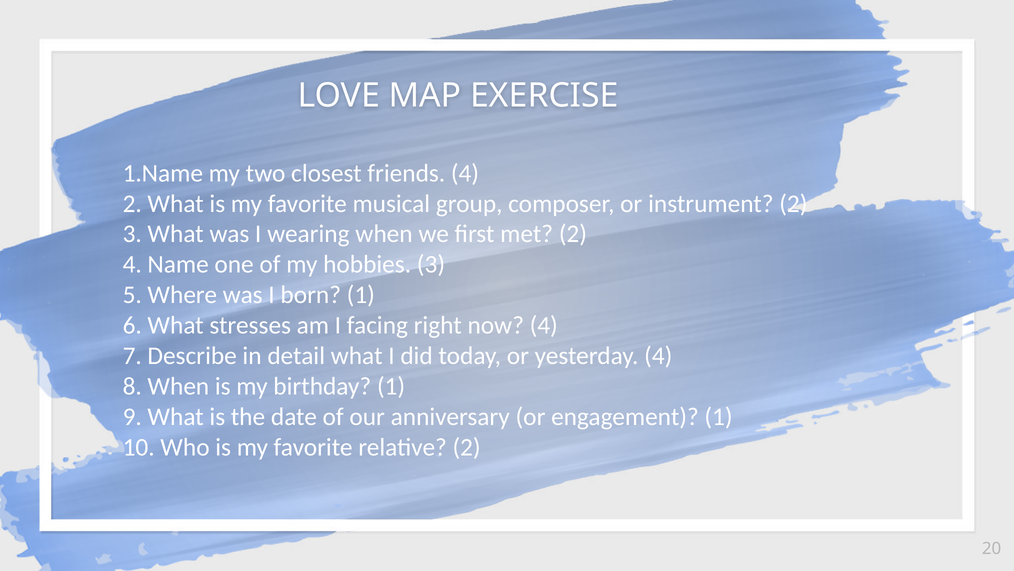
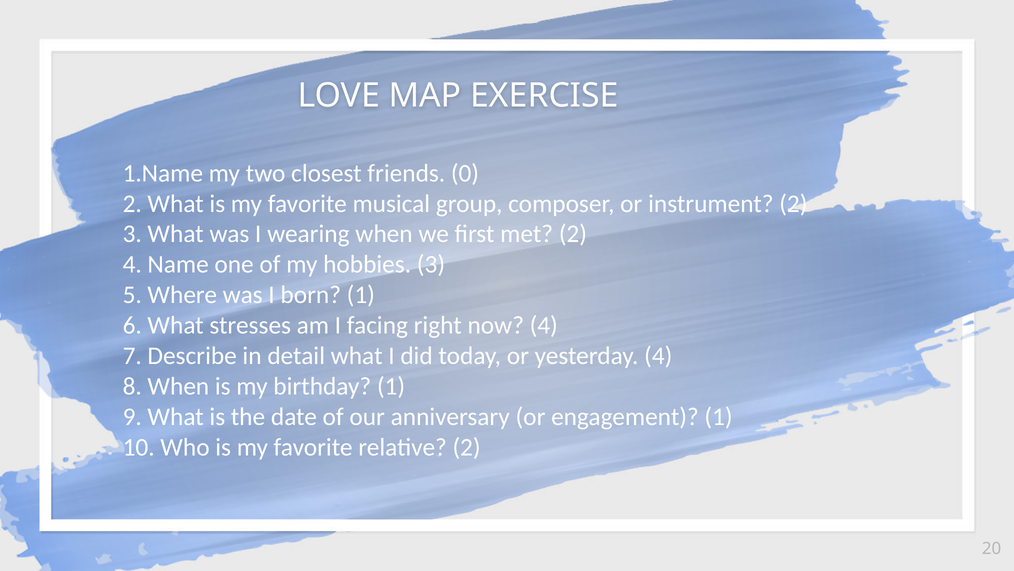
friends 4: 4 -> 0 (465, 173)
